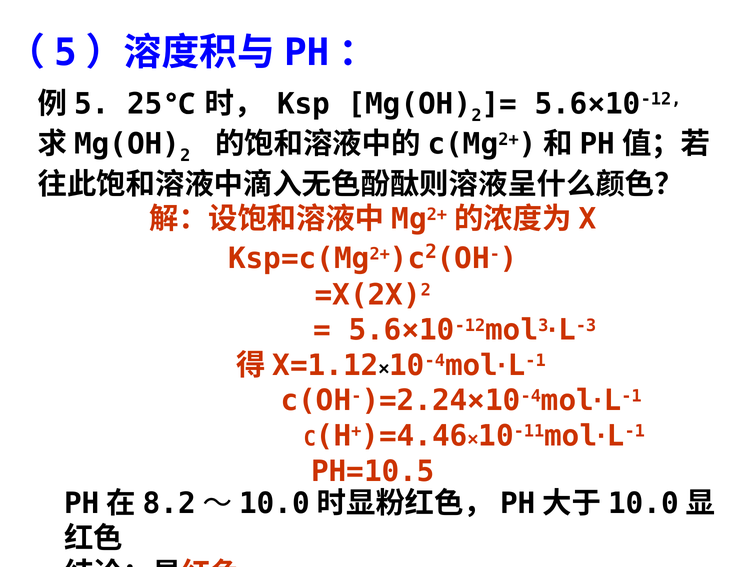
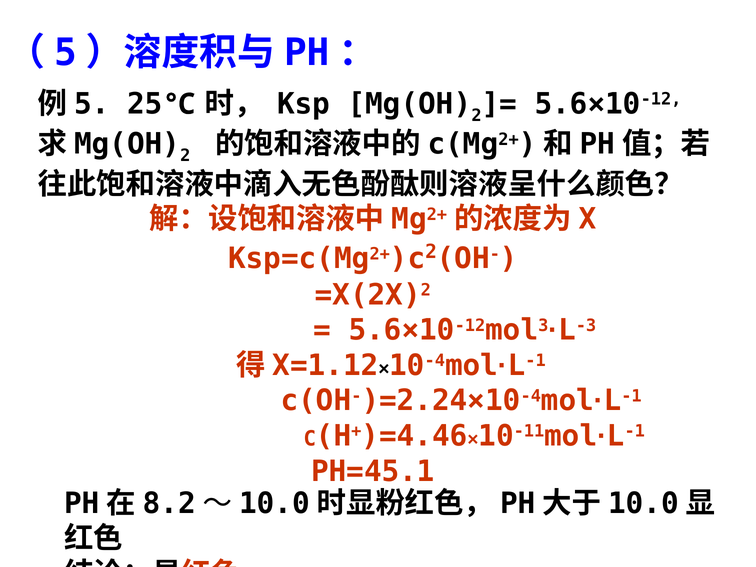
PH=10.5: PH=10.5 -> PH=45.1 (373, 471)
